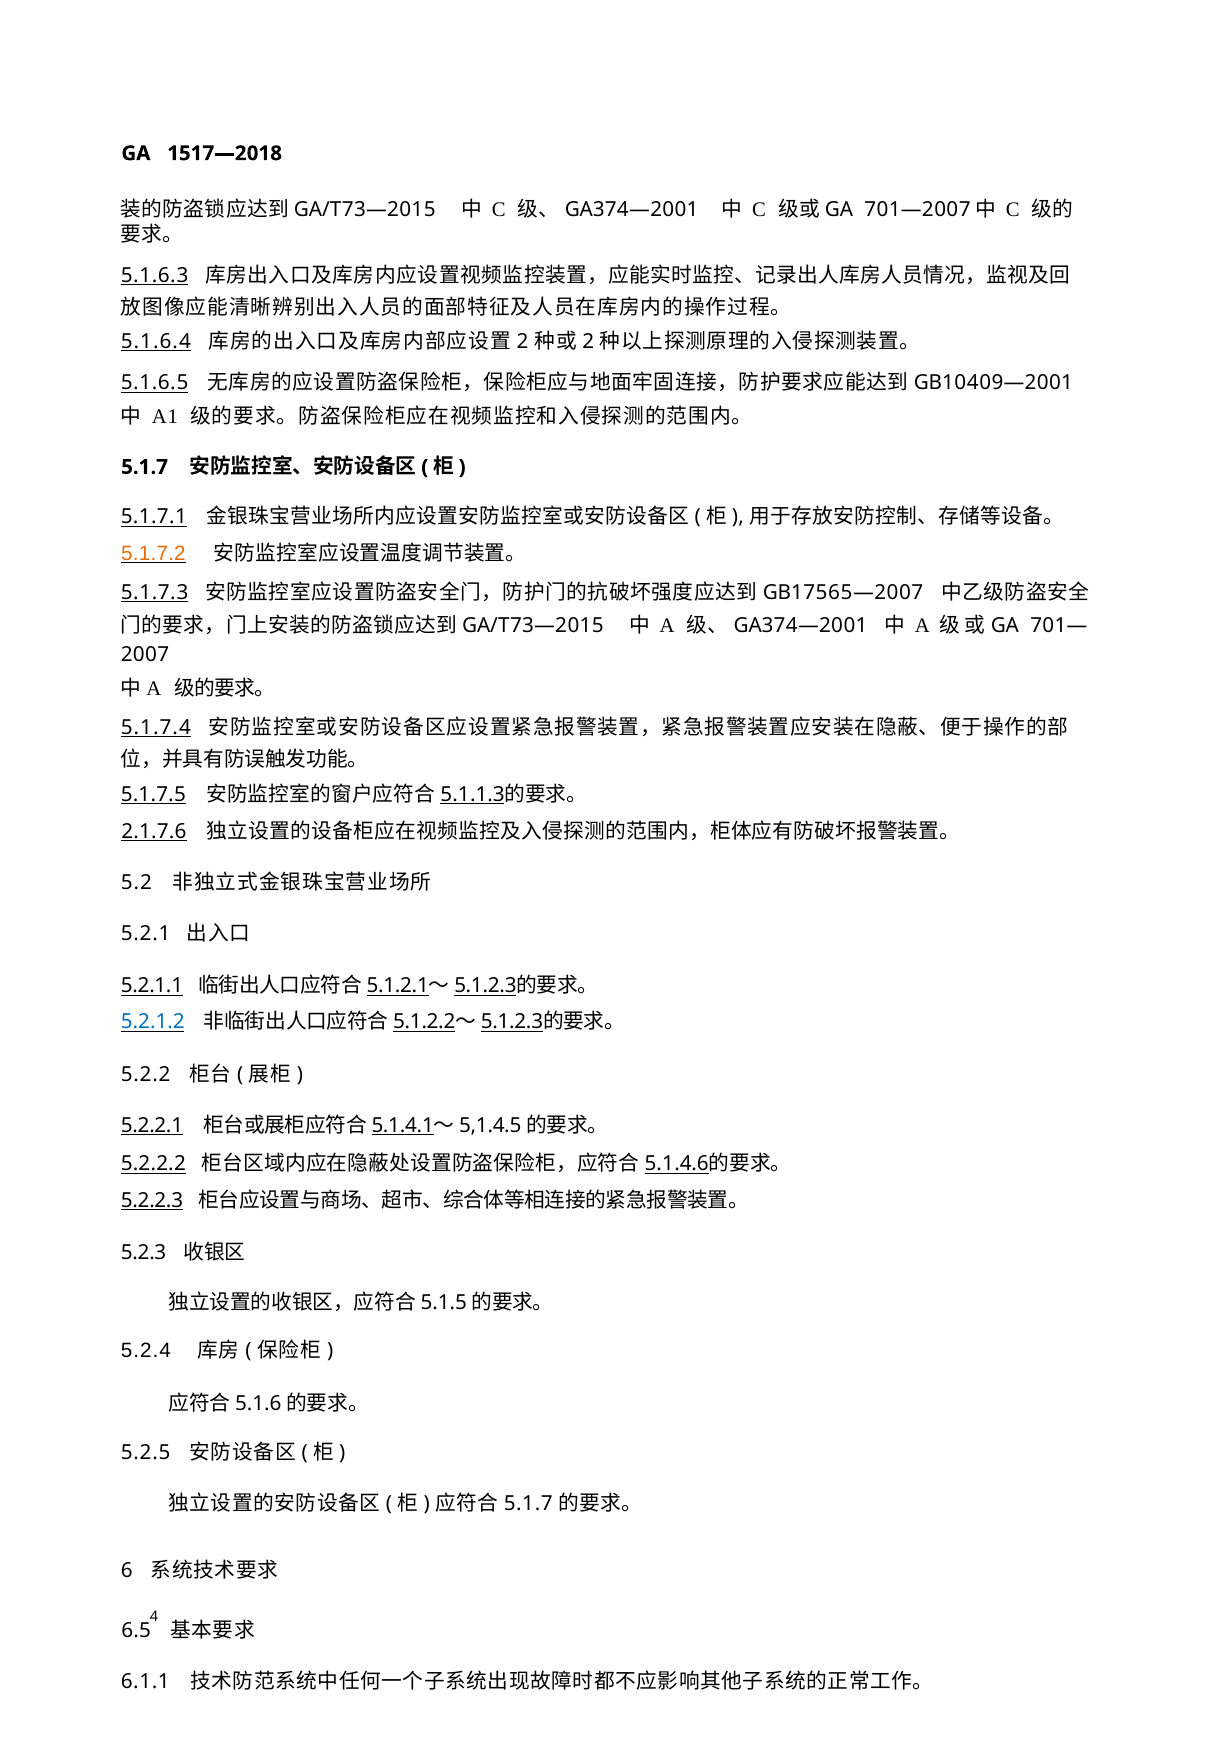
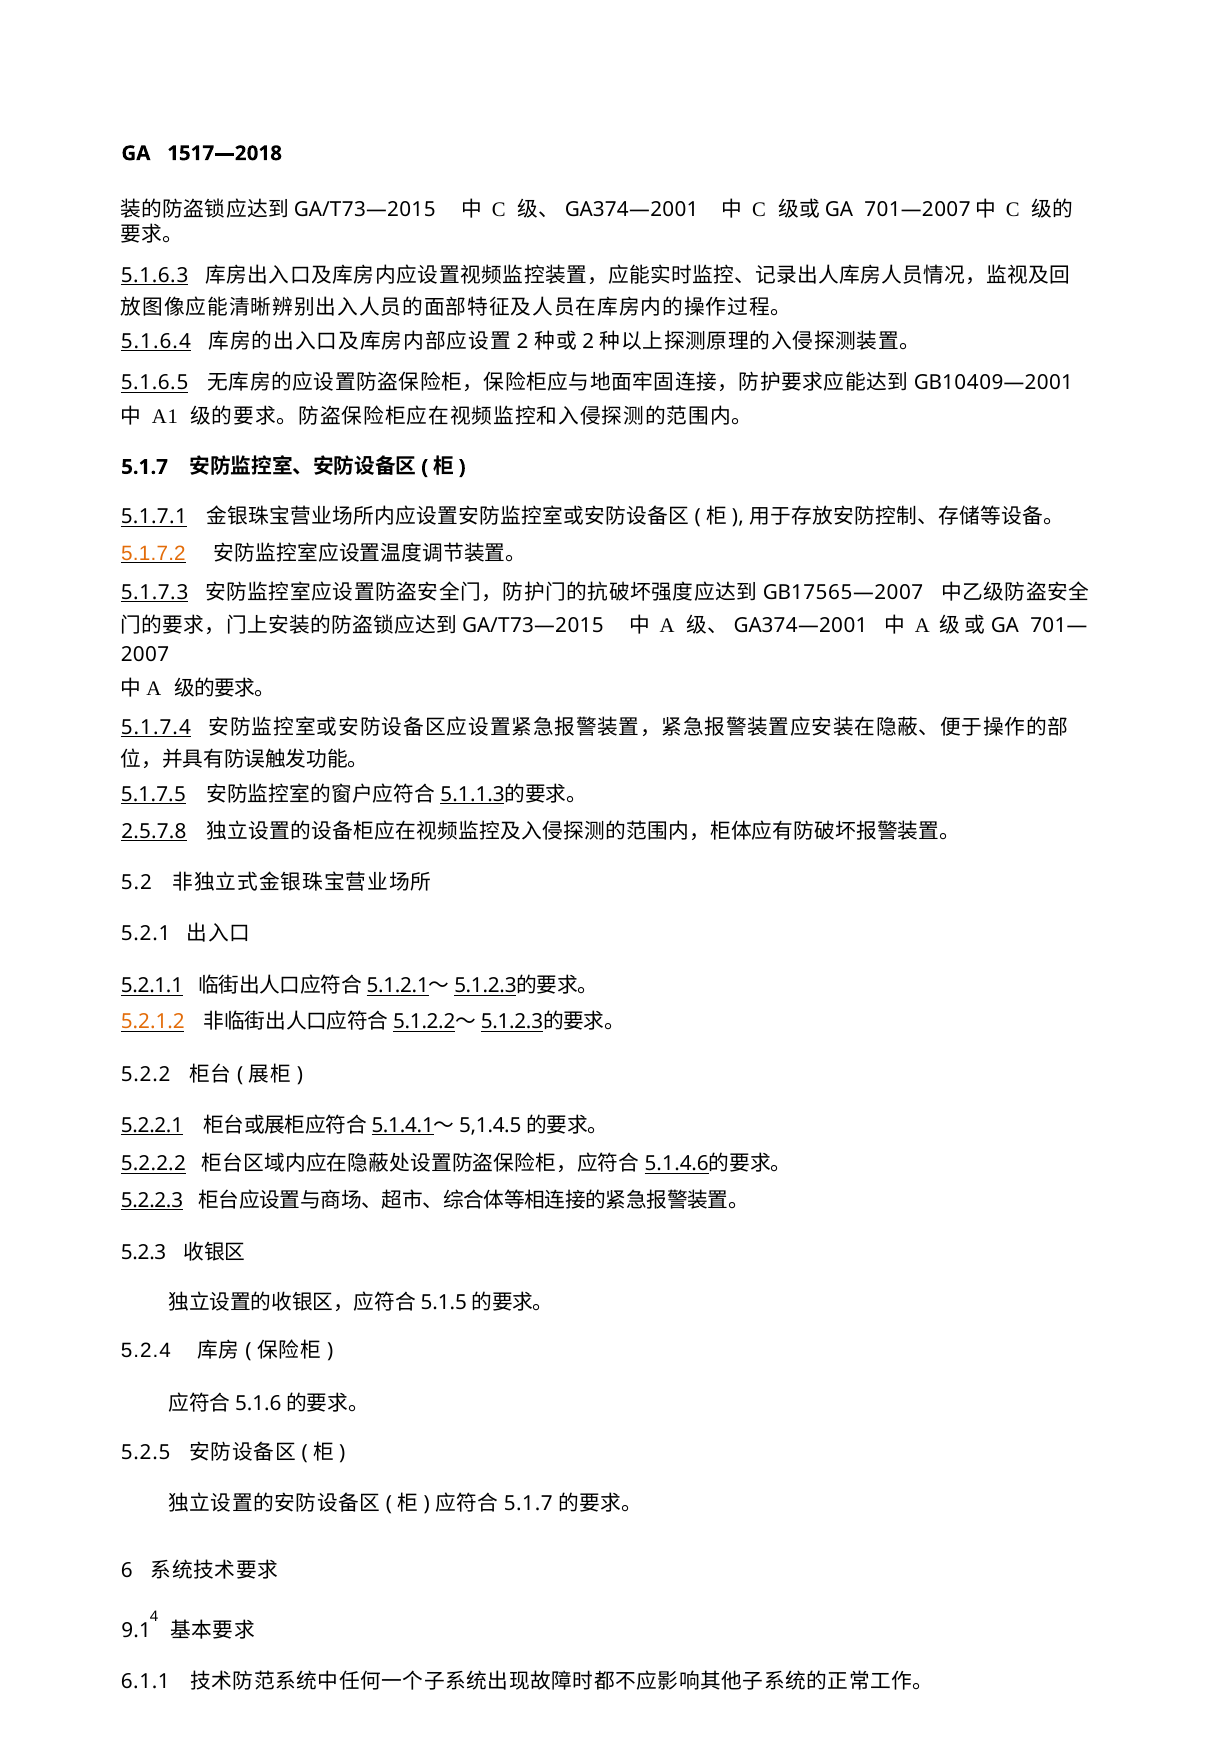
2.1.7.6: 2.1.7.6 -> 2.5.7.8 (154, 832)
5.2.1.2 colour: blue -> orange (153, 1022)
6.5: 6.5 -> 9.1 (136, 1631)
